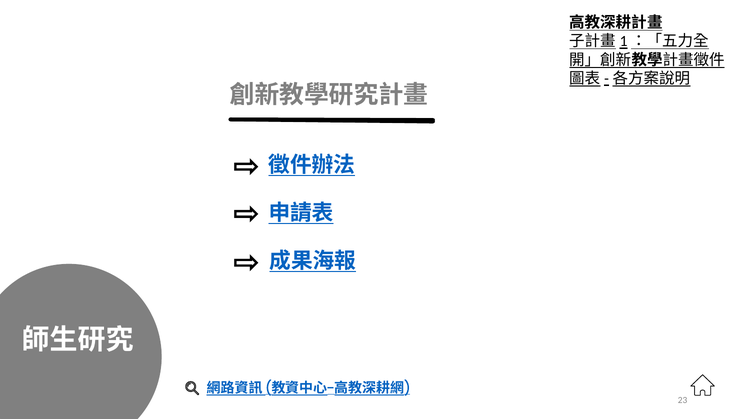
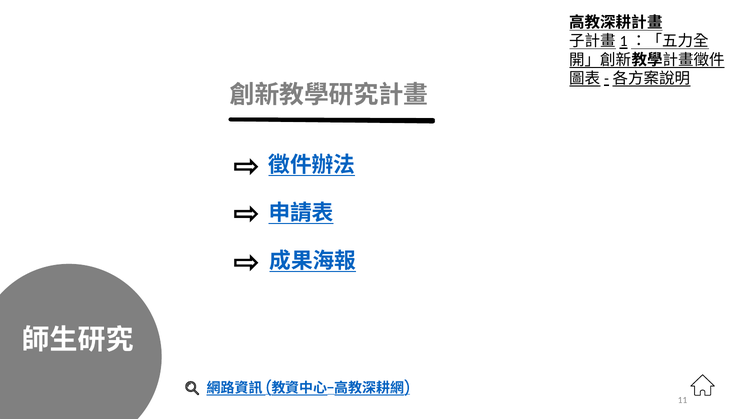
23: 23 -> 11 (683, 400)
